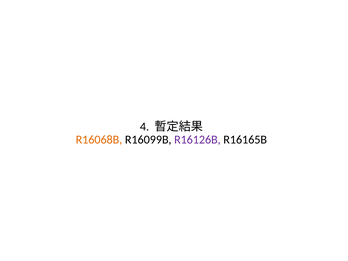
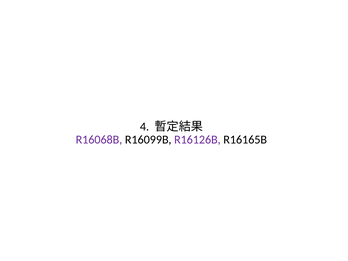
R16068B colour: orange -> purple (99, 140)
